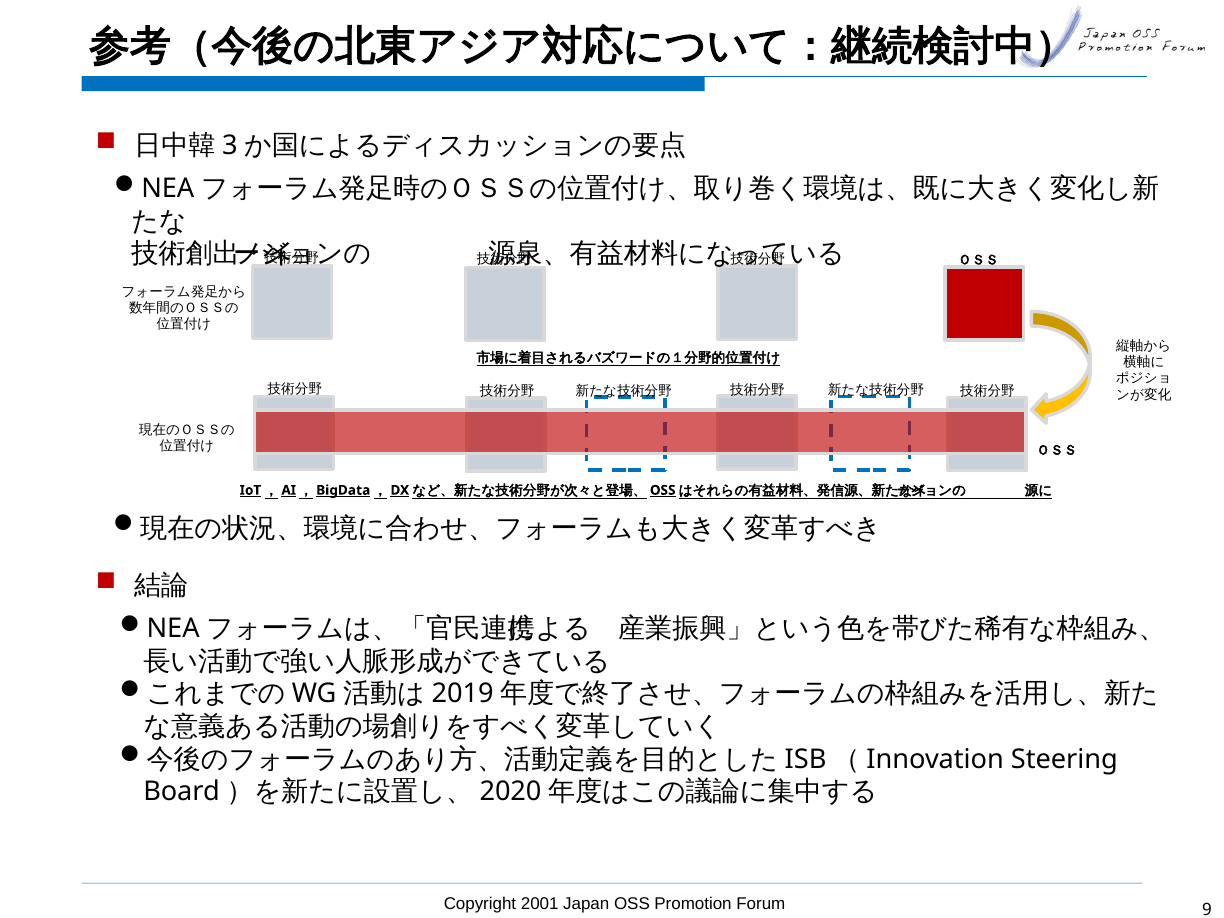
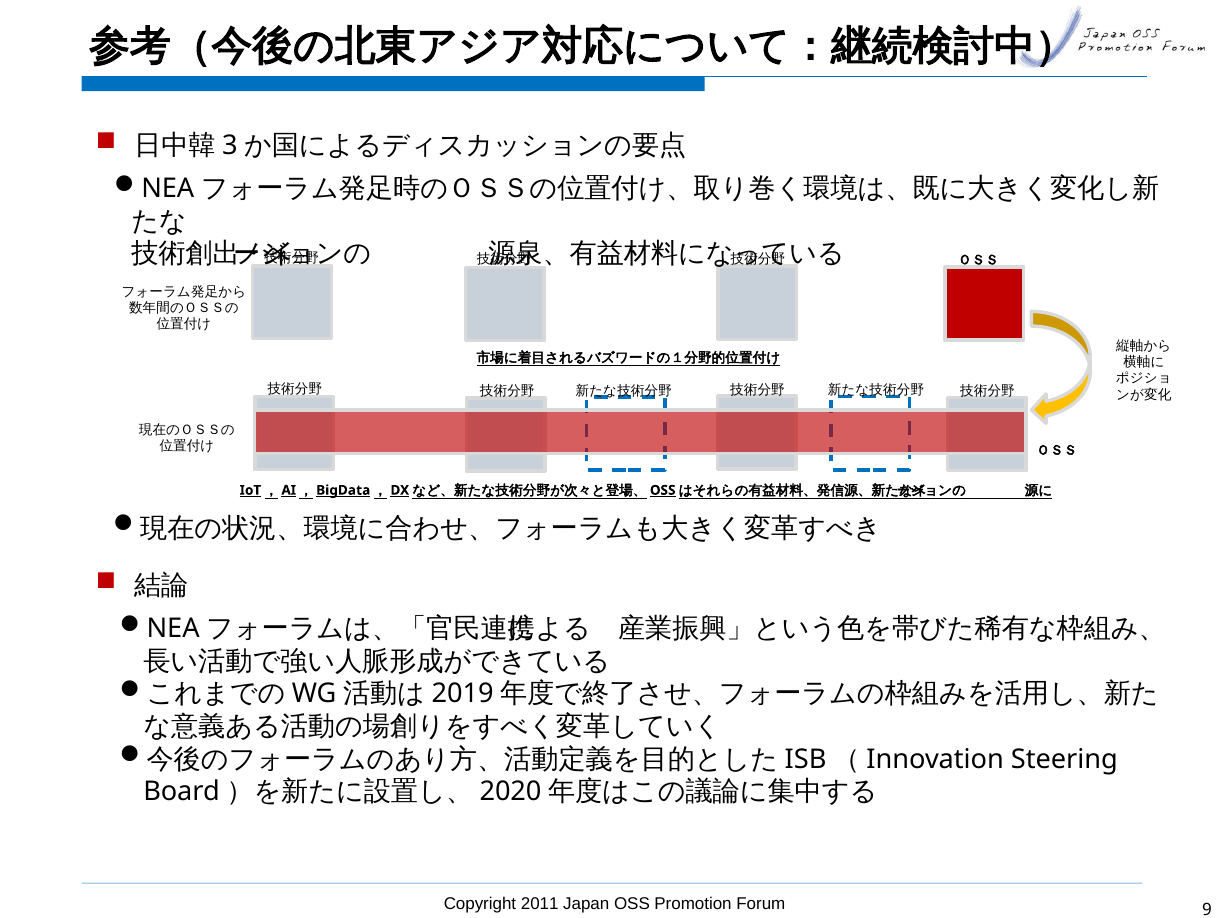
2001: 2001 -> 2011 (540, 904)
